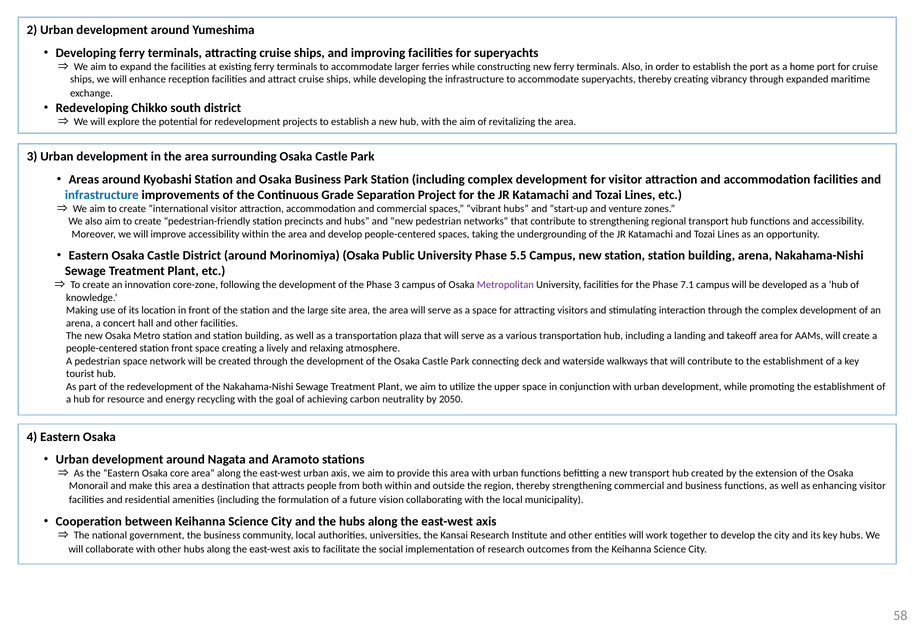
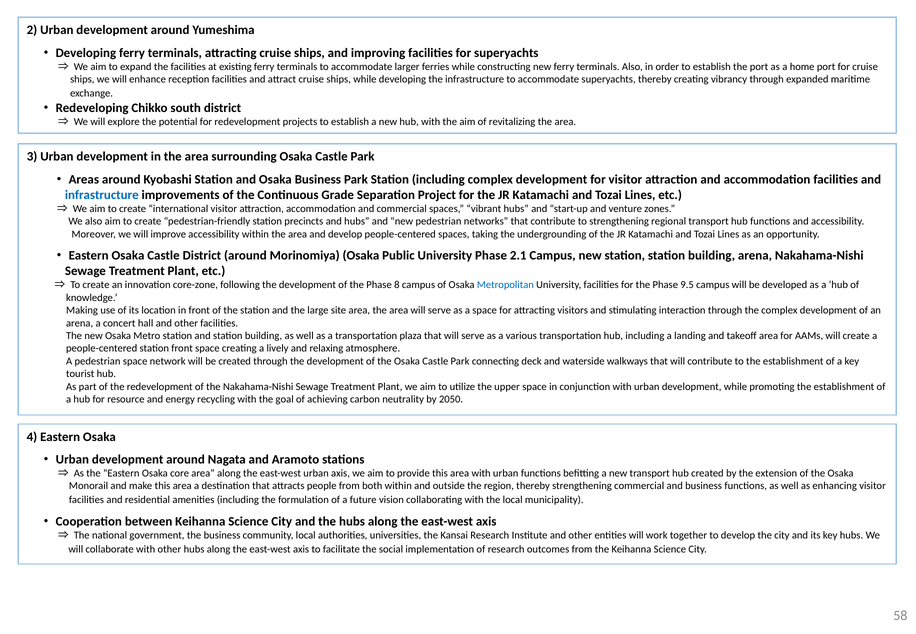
5.5: 5.5 -> 2.1 (518, 256)
Phase 3: 3 -> 8 (397, 285)
Metropolitan colour: purple -> blue (505, 285)
7.1: 7.1 -> 9.5 (687, 285)
